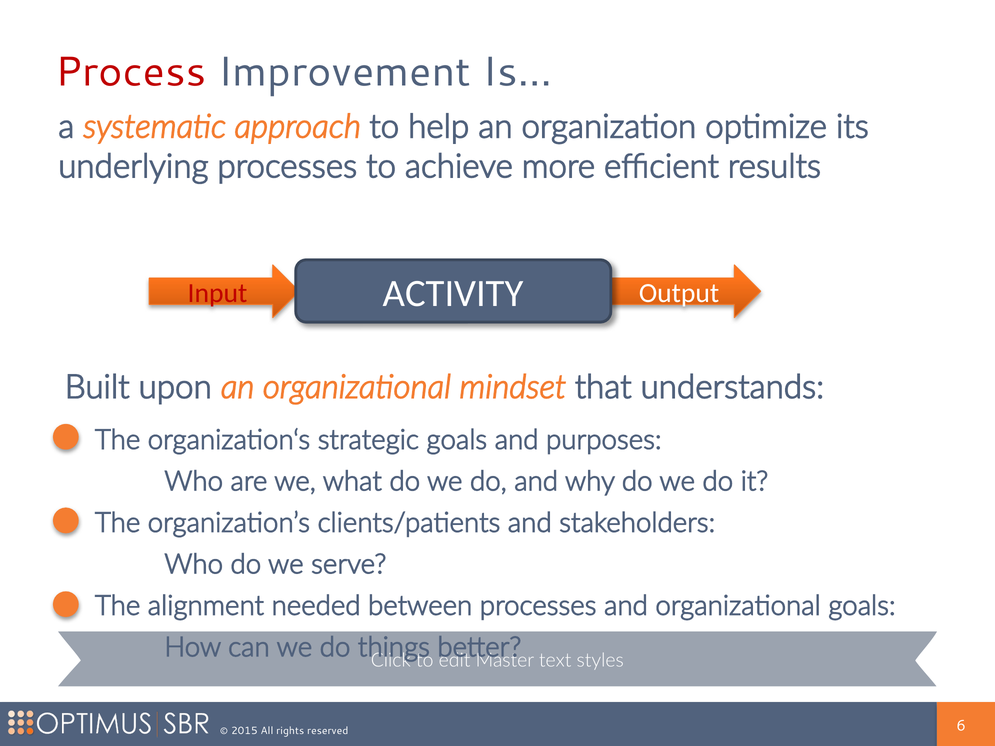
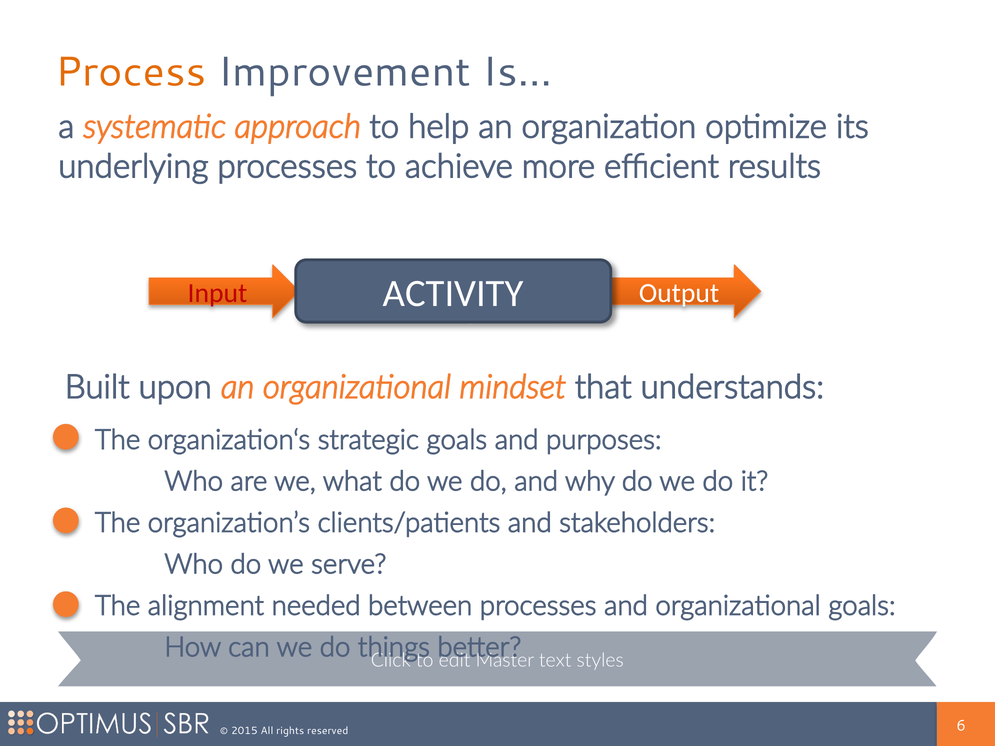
Process colour: red -> orange (131, 72)
